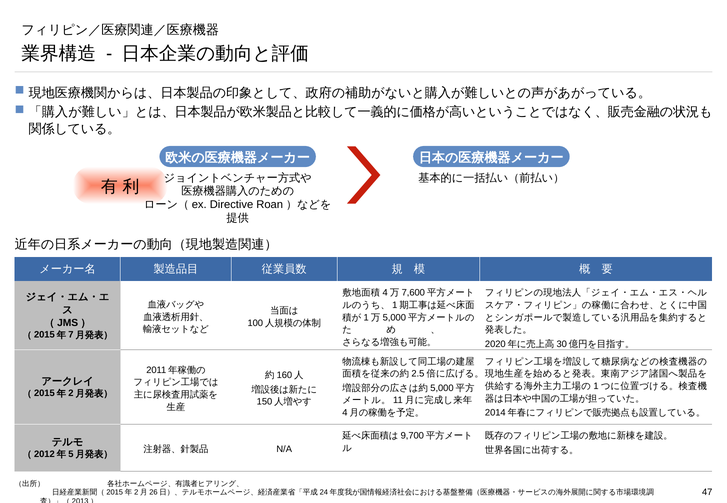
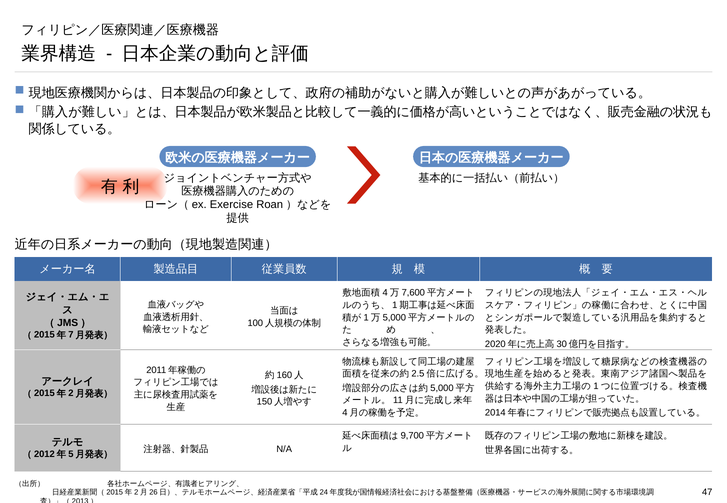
Directive: Directive -> Exercise (231, 205)
